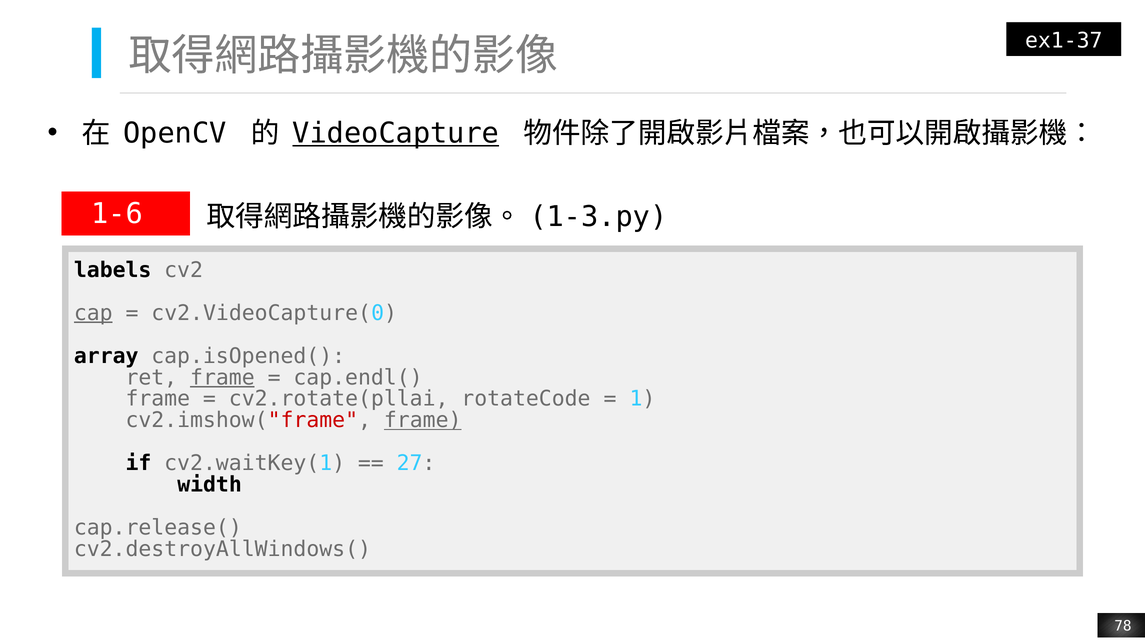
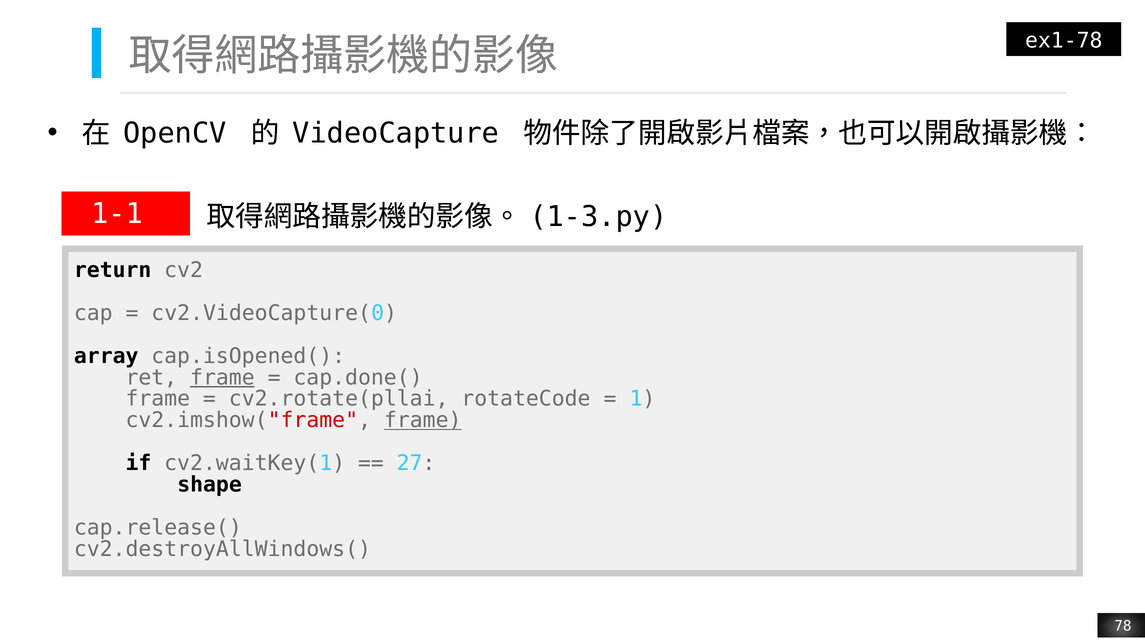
ex1-37: ex1-37 -> ex1-78 (1064, 41)
VideoCapture underline: present -> none (396, 133)
1-6: 1-6 -> 1-1 (117, 214)
labels: labels -> return (113, 270)
cap underline: present -> none (93, 313)
cap.endl(: cap.endl( -> cap.done( (358, 377)
width: width -> shape (210, 485)
